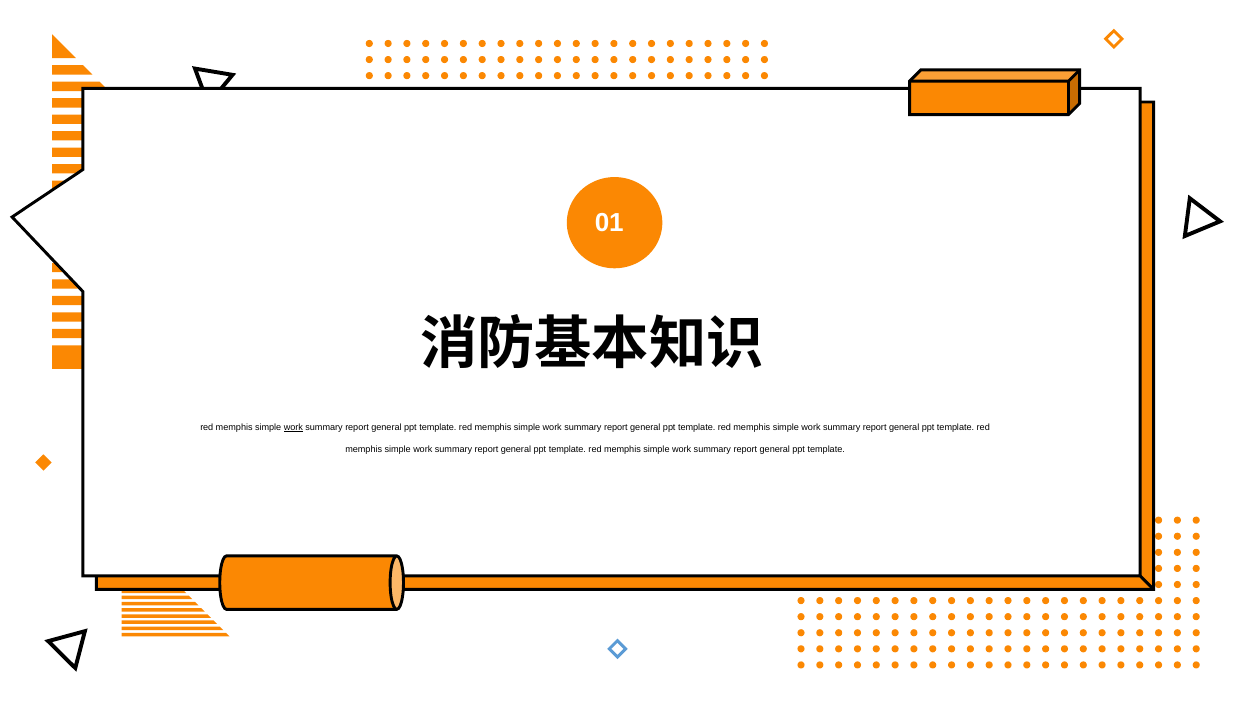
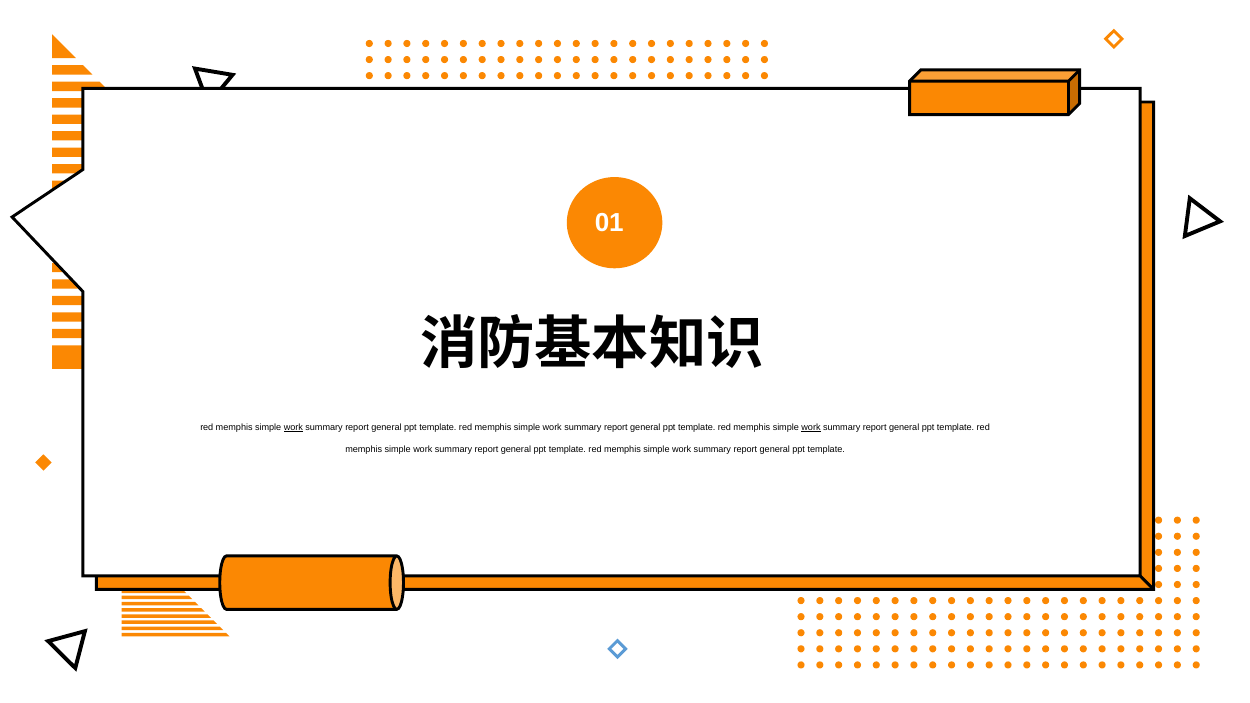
work underline: none -> present (811, 428)
